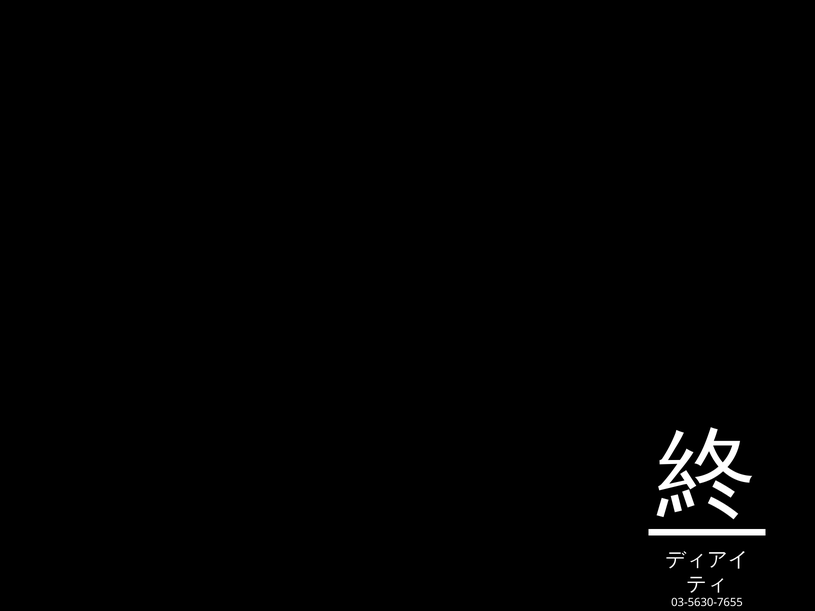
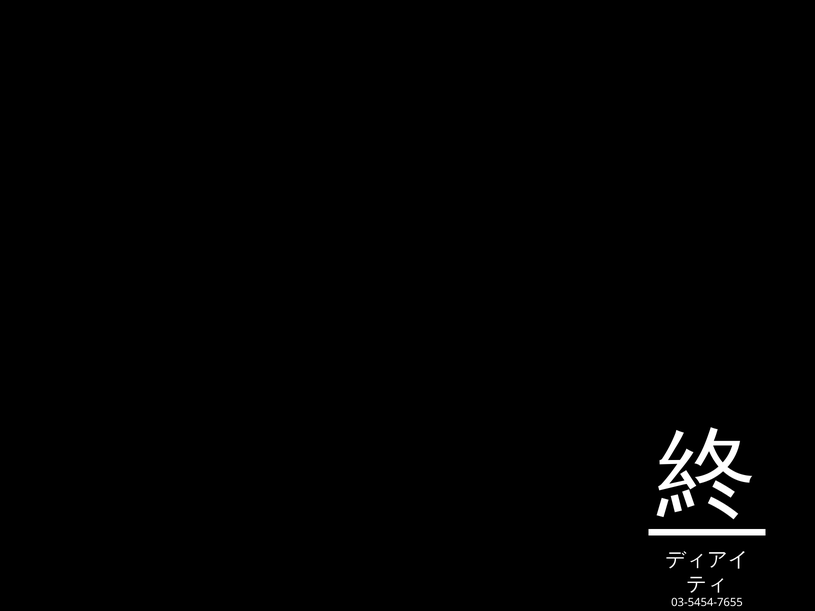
03-5630-7655: 03-5630-7655 -> 03-5454-7655 (707, 603)
